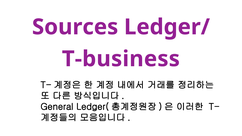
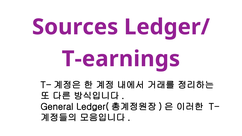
T-business: T-business -> T-earnings (121, 59)
